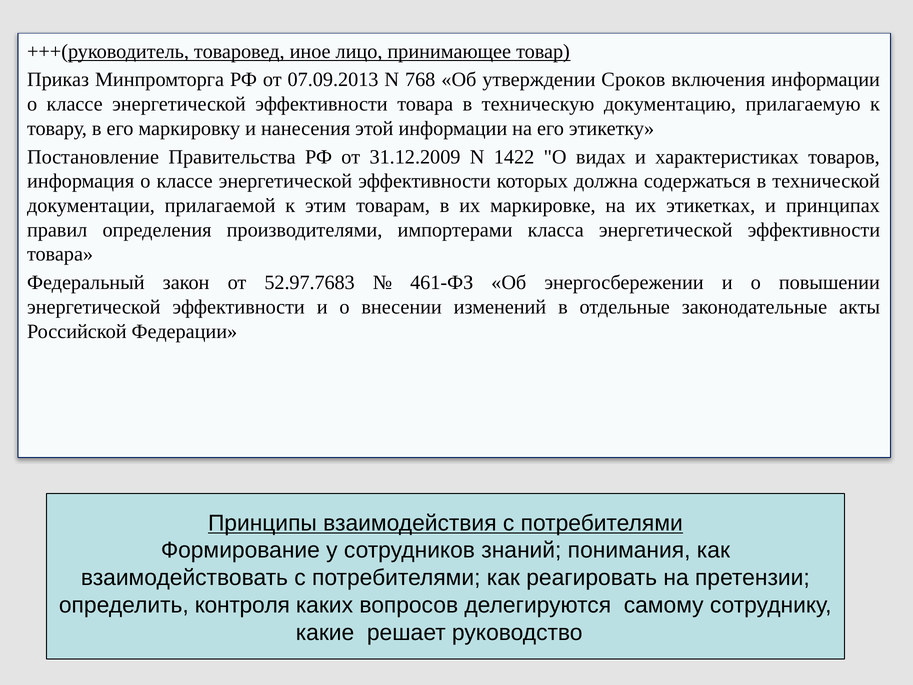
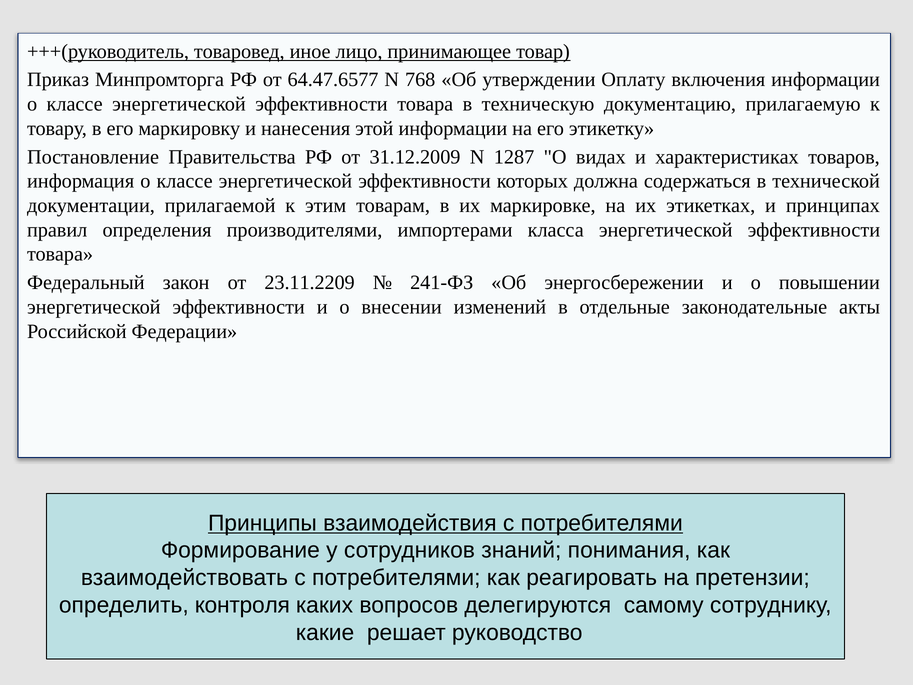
07.09.2013: 07.09.2013 -> 64.47.6577 (333, 80)
Сроков: Сроков -> Оплату (633, 80)
1422: 1422 -> 1287 (514, 157)
52.97.7683: 52.97.7683 -> 23.11.2209 (310, 283)
461-ФЗ: 461-ФЗ -> 241-ФЗ (442, 283)
